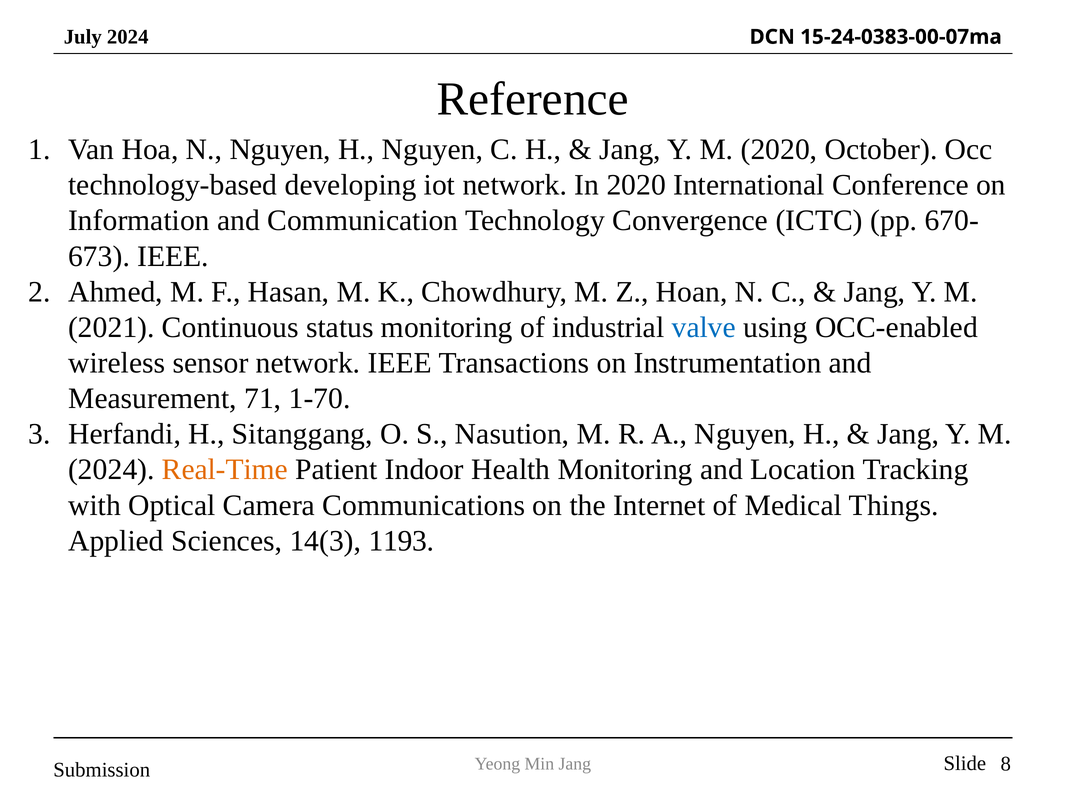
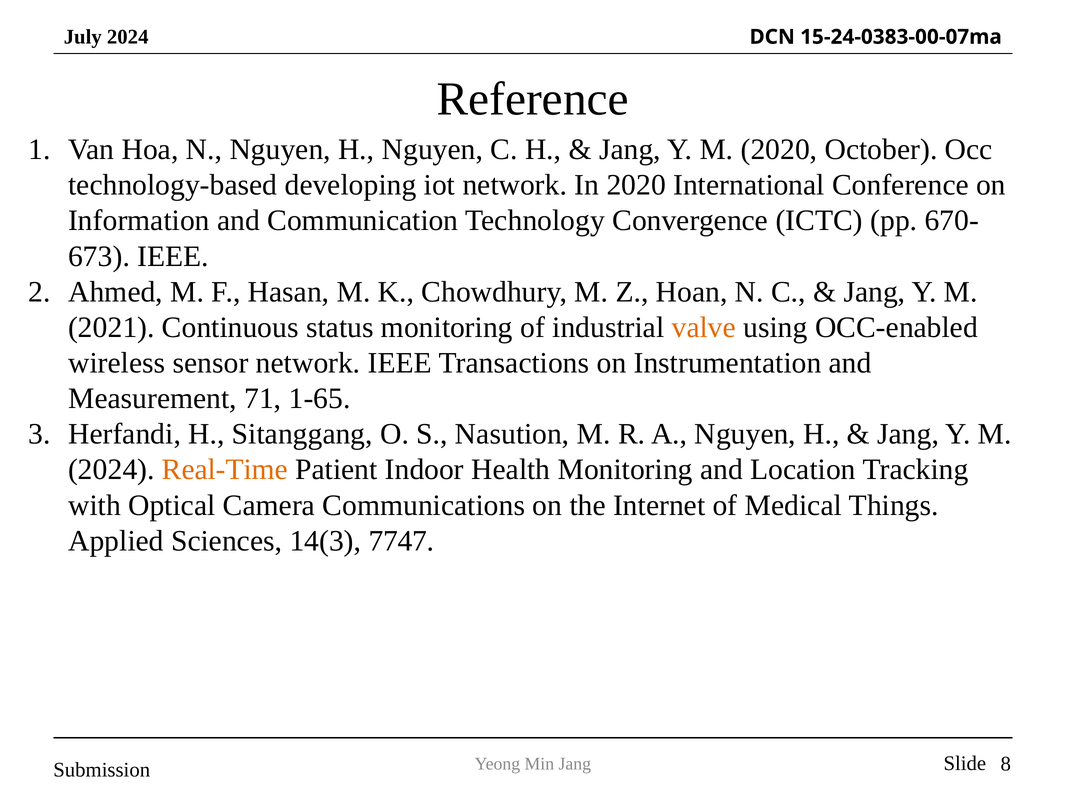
valve colour: blue -> orange (704, 327)
1-70: 1-70 -> 1-65 (320, 398)
1193: 1193 -> 7747 (401, 540)
